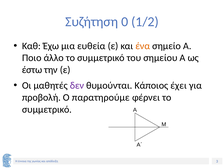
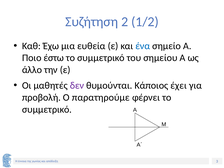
0: 0 -> 2 (125, 22)
ένα colour: orange -> blue (143, 46)
άλλο: άλλο -> έστω (54, 58)
έστω: έστω -> άλλο (32, 70)
